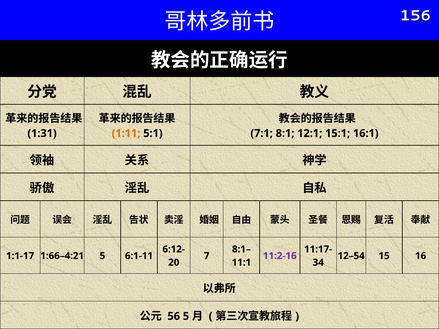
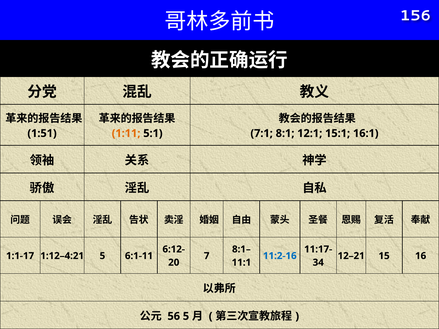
1:31: 1:31 -> 1:51 (42, 133)
1:66–4:21: 1:66–4:21 -> 1:12–4:21 (62, 256)
11:2-16 colour: purple -> blue (280, 256)
12–54: 12–54 -> 12–21 (351, 256)
